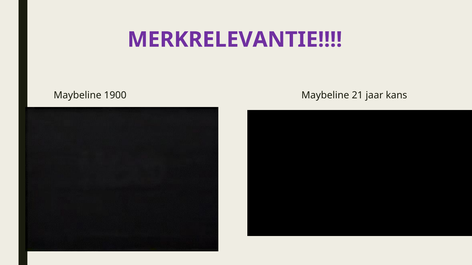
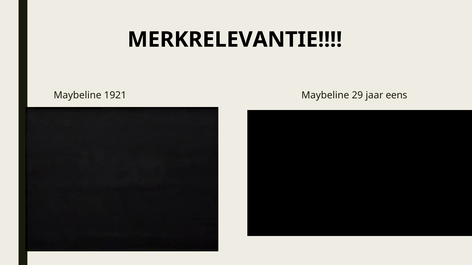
MERKRELEVANTIE colour: purple -> black (235, 40)
1900: 1900 -> 1921 (115, 95)
21: 21 -> 29 (357, 95)
kans: kans -> eens (396, 95)
